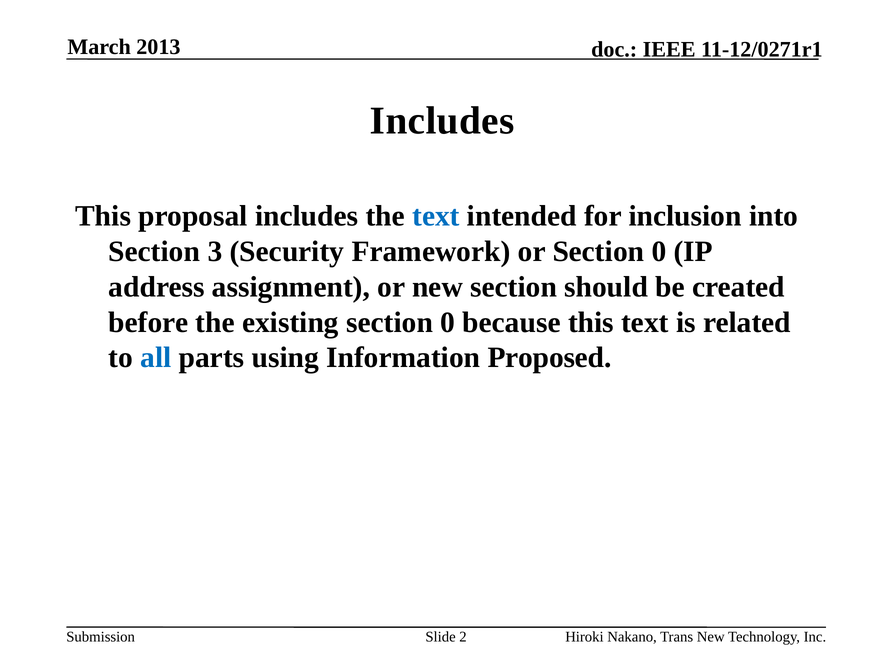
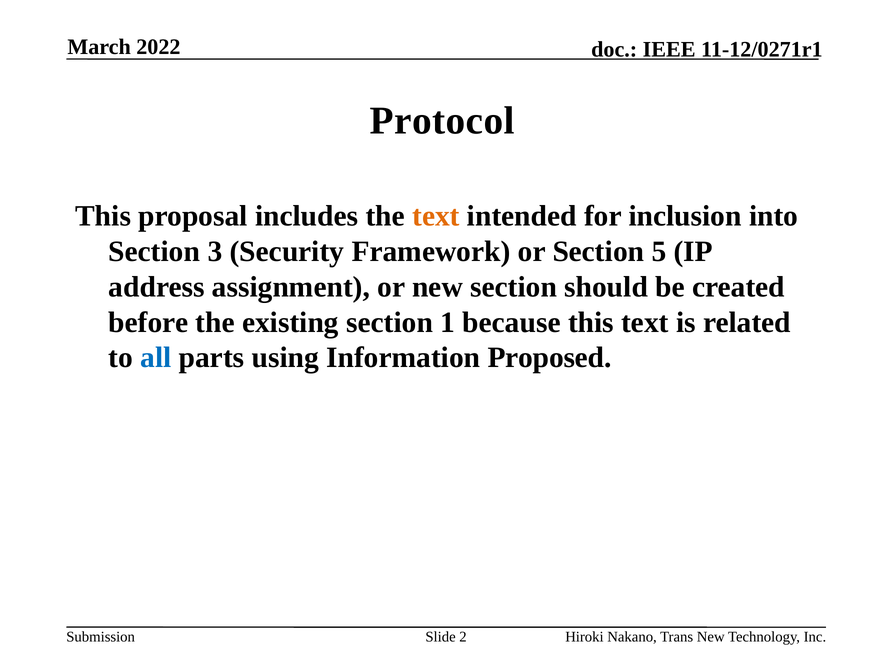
2013: 2013 -> 2022 (158, 47)
Includes: Includes -> Protocol (442, 121)
text colour: blue -> orange (436, 216)
or Section 0: 0 -> 5 (659, 251)
existing section 0: 0 -> 1 (448, 322)
